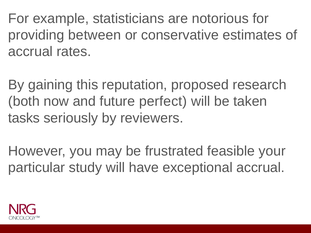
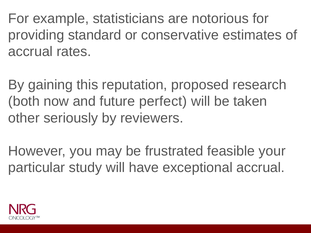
between: between -> standard (95, 35)
tasks: tasks -> other (24, 118)
